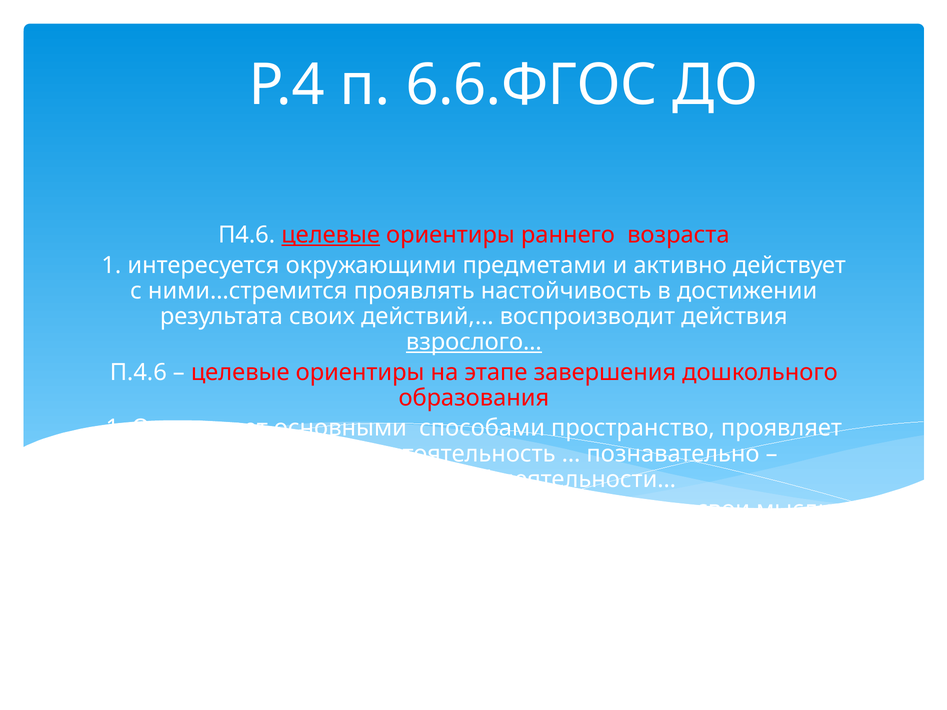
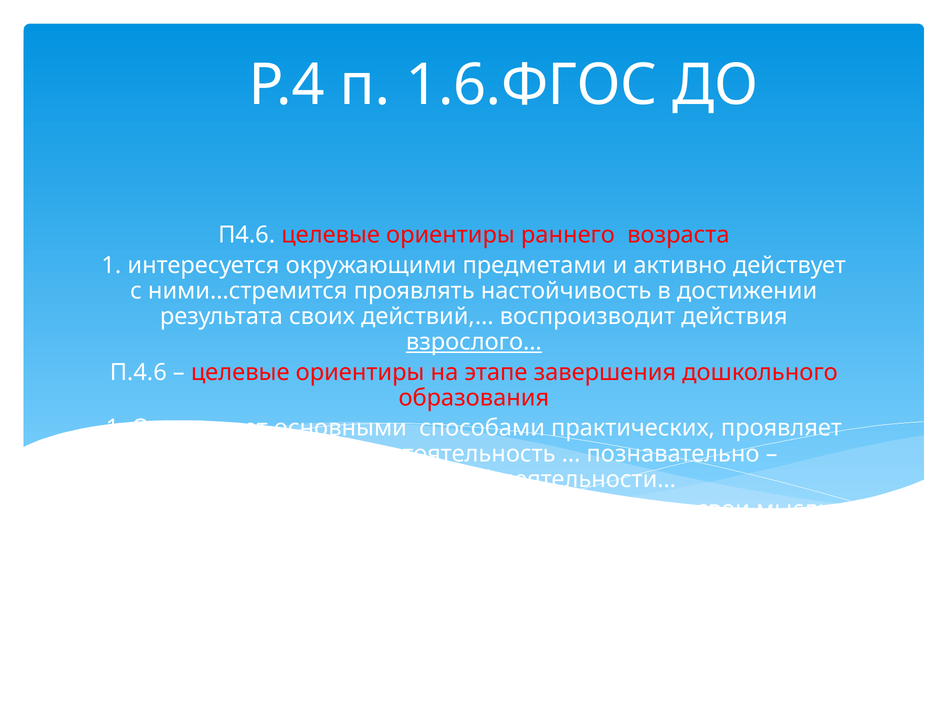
6.6.ФГОС: 6.6.ФГОС -> 1.6.ФГОС (532, 85)
целевые underline: present -> none (331, 235)
пространство: пространство -> практических (633, 428)
